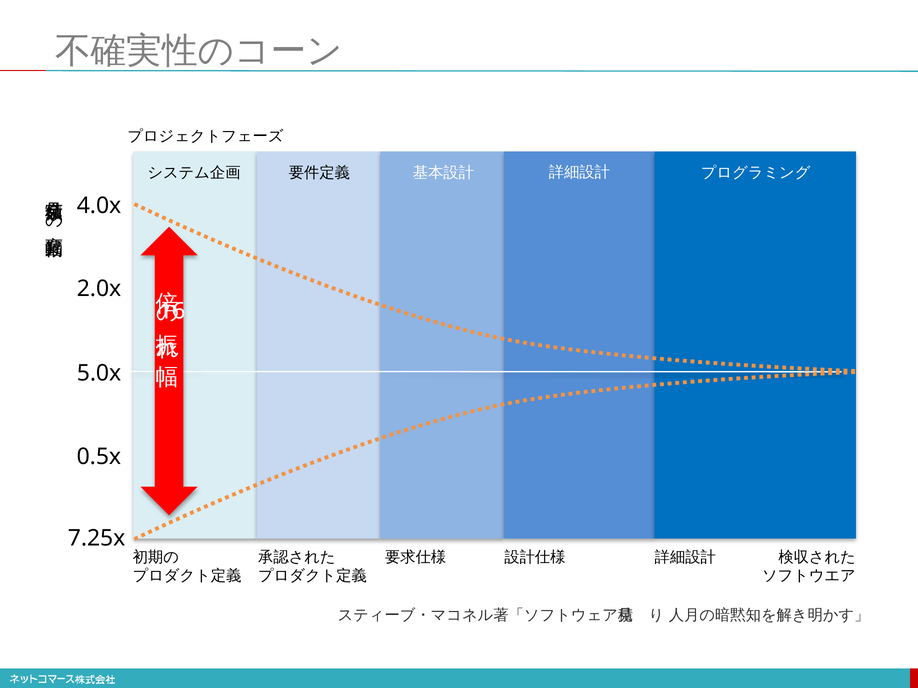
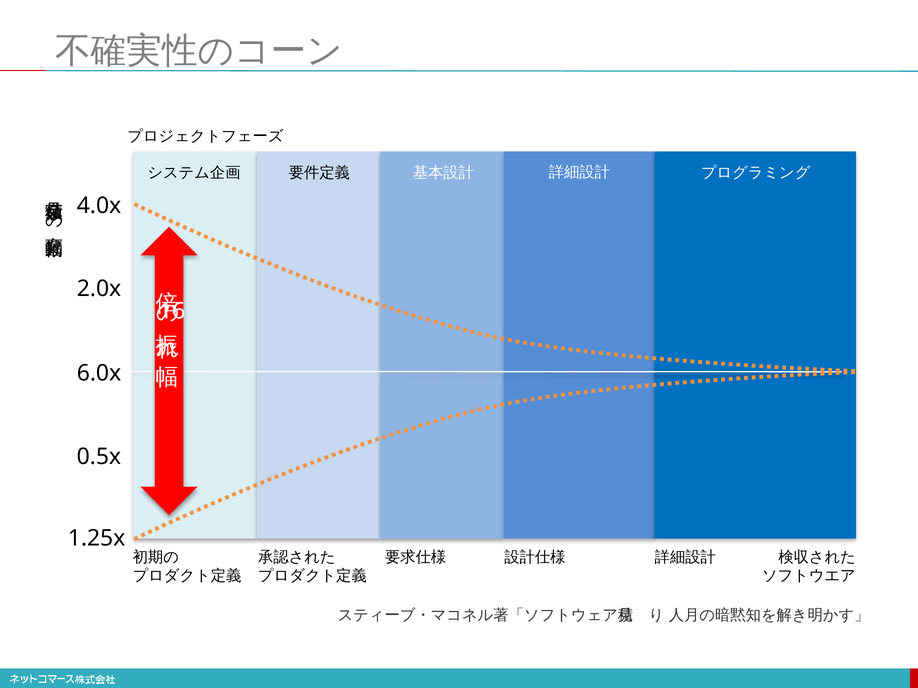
5.0x: 5.0x -> 6.0x (99, 373)
7.25x: 7.25x -> 1.25x (97, 538)
